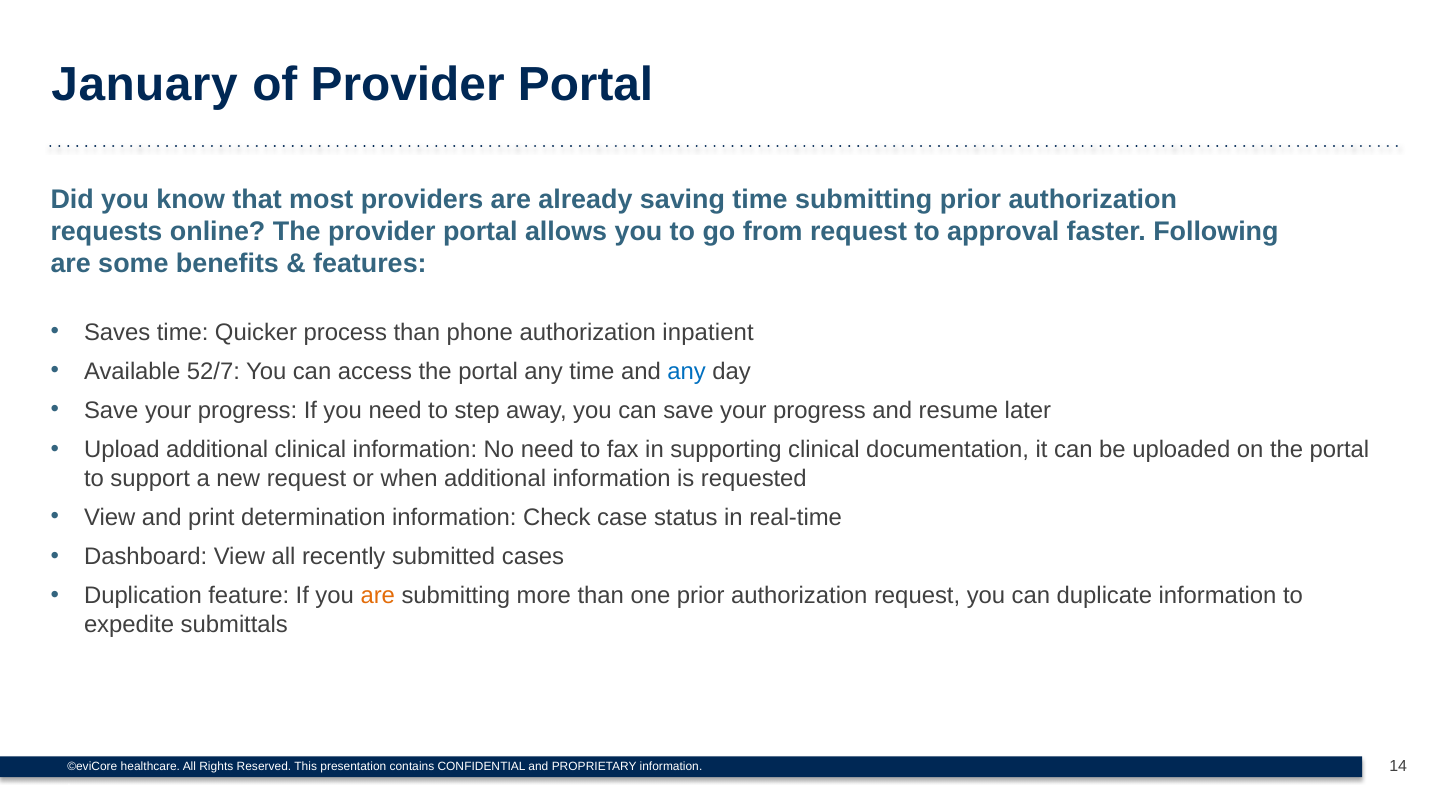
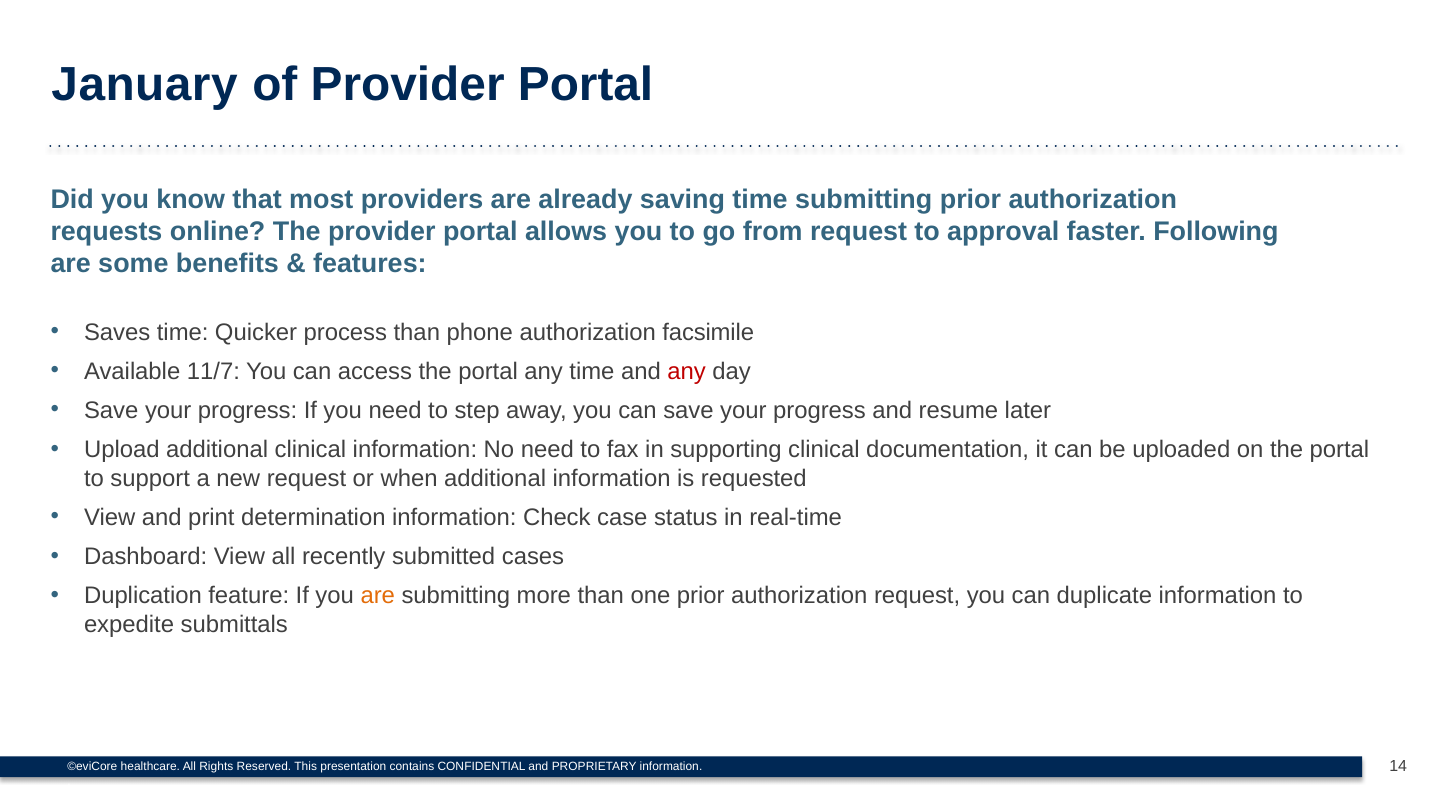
inpatient: inpatient -> facsimile (708, 332)
52/7: 52/7 -> 11/7 (213, 371)
any colour: blue -> red (687, 371)
